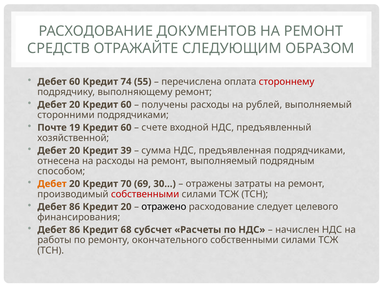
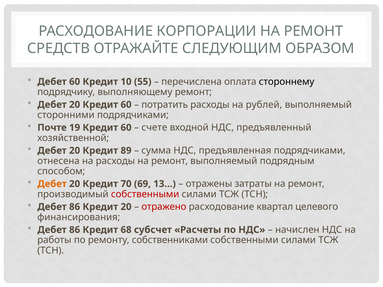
ДОКУМЕНТОВ: ДОКУМЕНТОВ -> КОРПОРАЦИИ (207, 31)
74: 74 -> 10 (126, 82)
стороннему colour: red -> black (287, 82)
получены: получены -> потратить (165, 105)
39: 39 -> 89 (126, 151)
30…: 30… -> 13… (165, 184)
отражено colour: black -> red (164, 207)
следует: следует -> квартал (275, 207)
окончательного: окончательного -> собственниками (170, 240)
